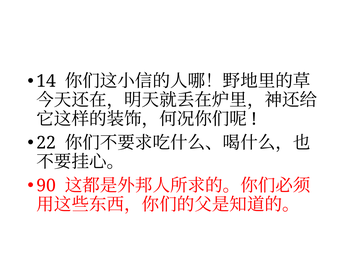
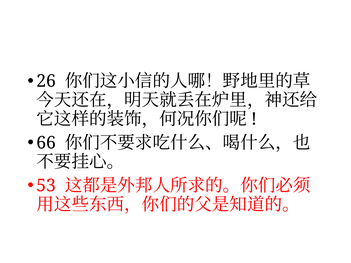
14: 14 -> 26 (46, 81)
22: 22 -> 66 (46, 143)
90: 90 -> 53 (46, 186)
